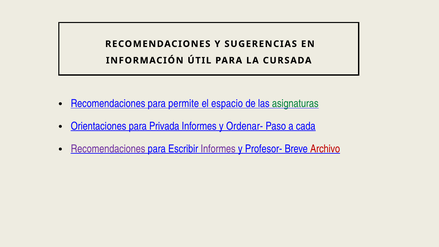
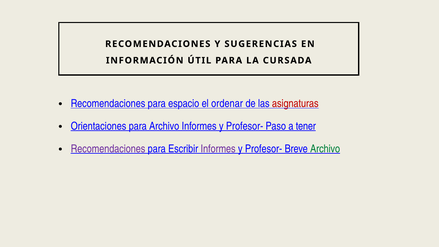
permite: permite -> espacio (184, 104)
espacio: espacio -> ordenar (227, 104)
asignaturas colour: green -> red (295, 104)
para Privada: Privada -> Archivo (164, 126)
Ordenar-: Ordenar- -> Profesor- (245, 126)
cada: cada -> tener (306, 126)
Archivo colour: red -> green (325, 149)
